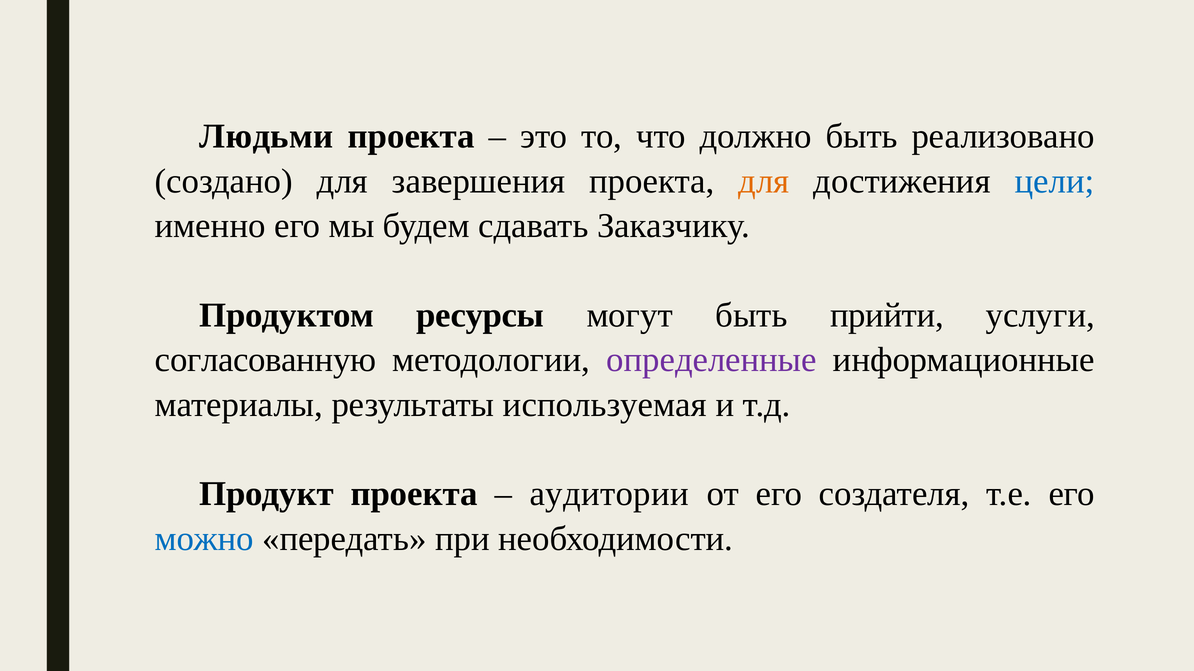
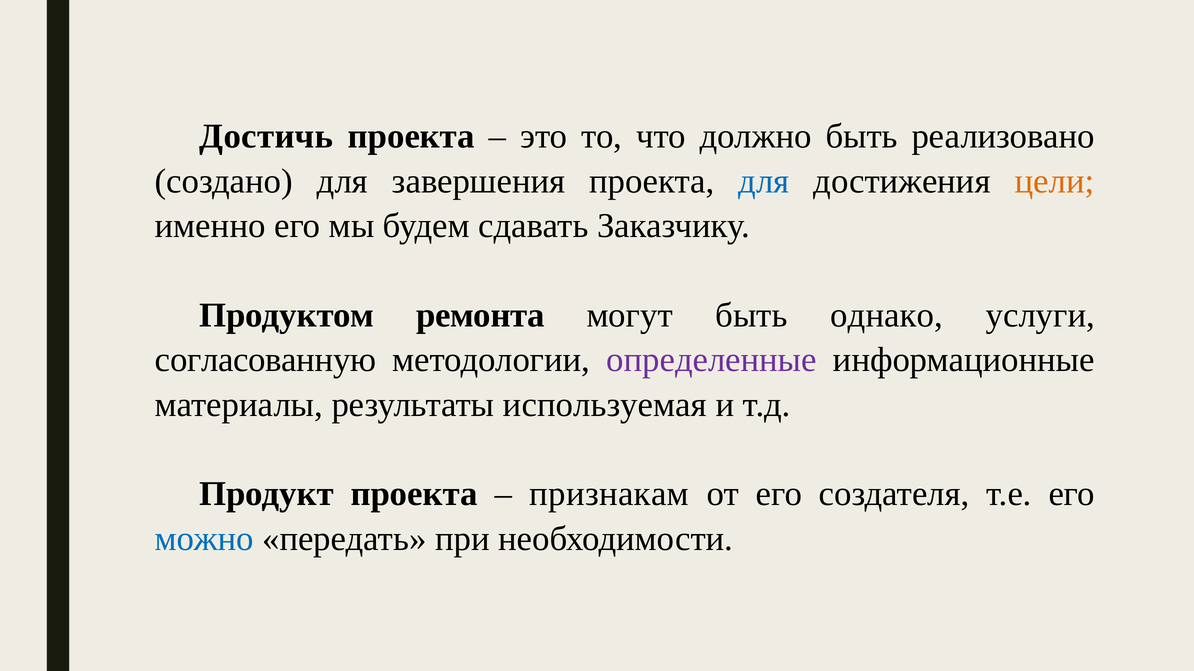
Людьми: Людьми -> Достичь (266, 136)
для colour: orange -> blue (764, 181)
цели colour: blue -> orange (1054, 181)
ресурсы: ресурсы -> ремонта (480, 315)
прийти: прийти -> однако (887, 315)
аудитории: аудитории -> признакам (609, 494)
